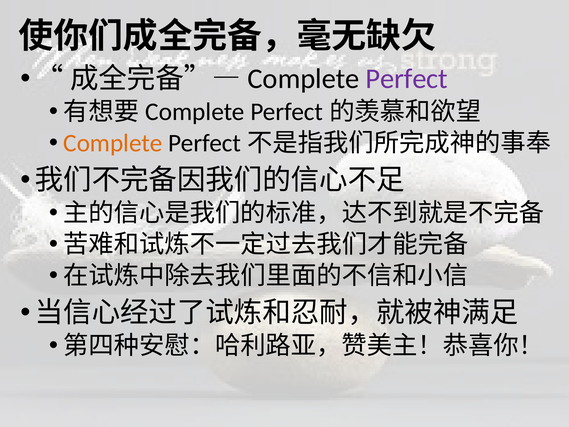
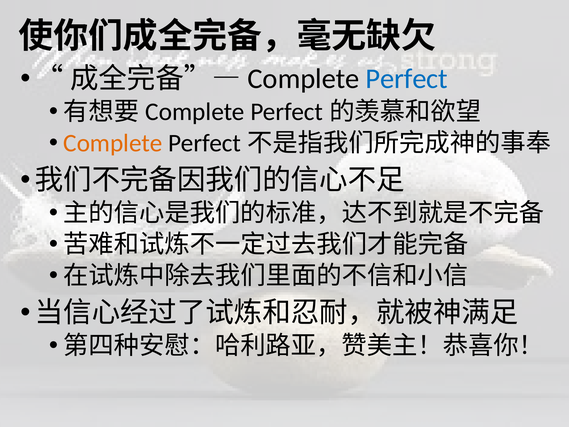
Perfect colour: purple -> blue (407, 79)
